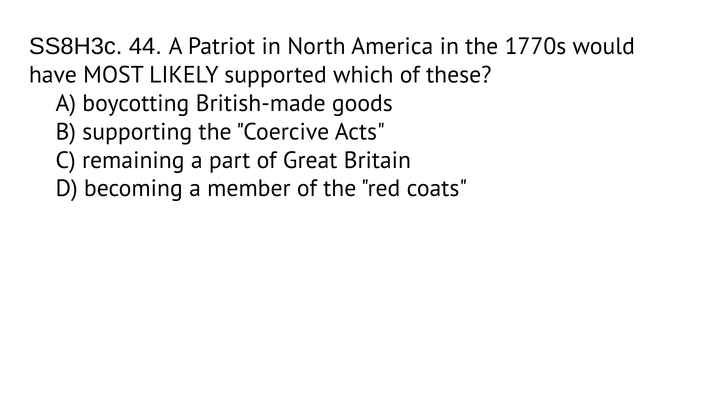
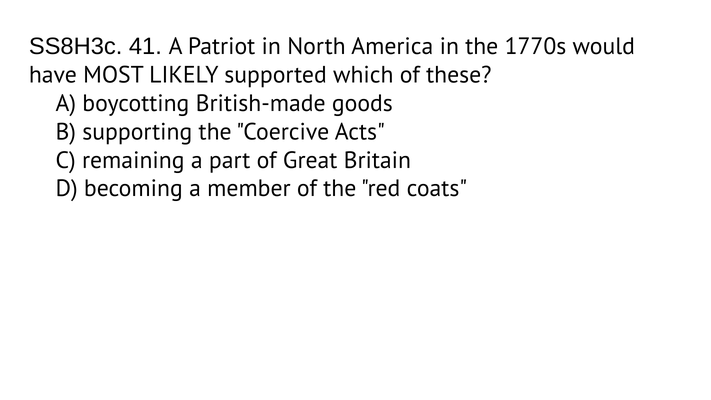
44: 44 -> 41 (145, 46)
